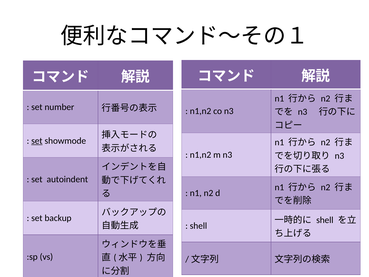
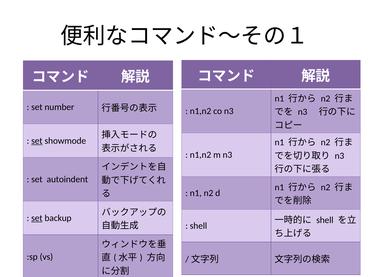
set underline: none -> present (37, 218)
